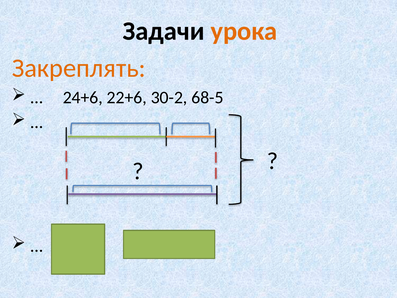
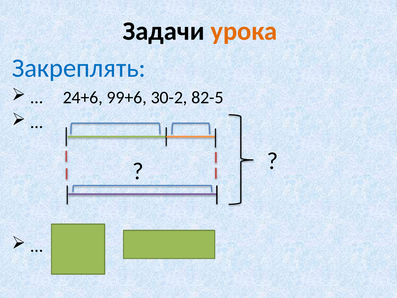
Закреплять colour: orange -> blue (79, 68)
22+6: 22+6 -> 99+6 (127, 97)
68-5: 68-5 -> 82-5 (207, 97)
